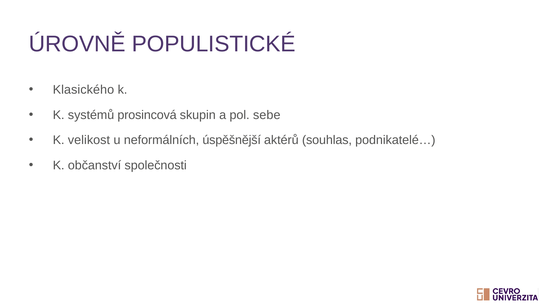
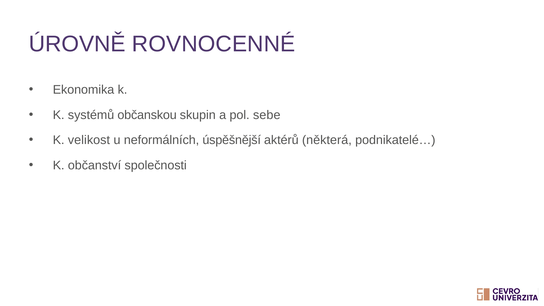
POPULISTICKÉ: POPULISTICKÉ -> ROVNOCENNÉ (214, 44)
Klasického: Klasického -> Ekonomika (84, 90)
prosincová: prosincová -> občanskou (147, 115)
souhlas: souhlas -> některá (327, 140)
